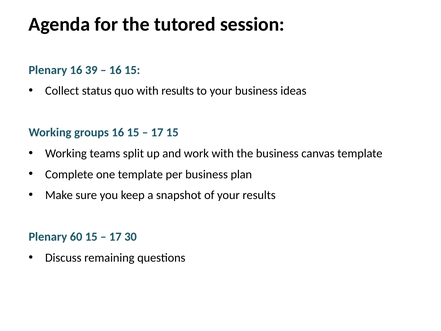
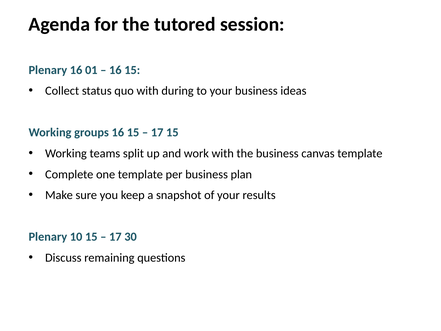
39: 39 -> 01 (91, 70)
with results: results -> during (178, 91)
60: 60 -> 10 (76, 237)
